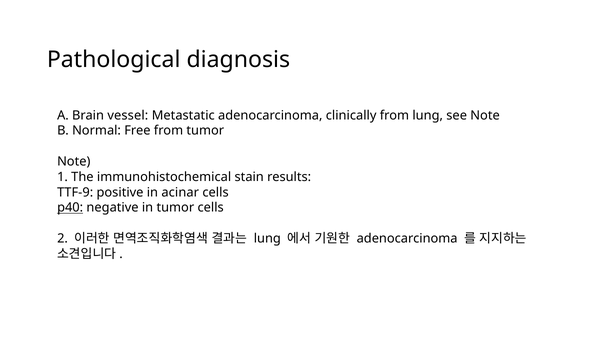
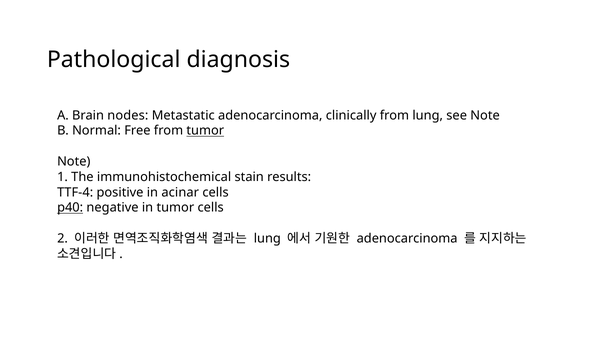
vessel: vessel -> nodes (128, 116)
tumor underline: none -> present (205, 131)
TTF-9: TTF-9 -> TTF-4 (75, 193)
